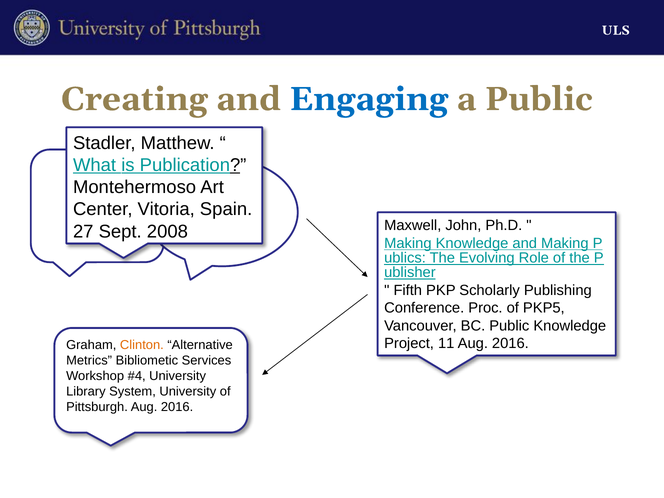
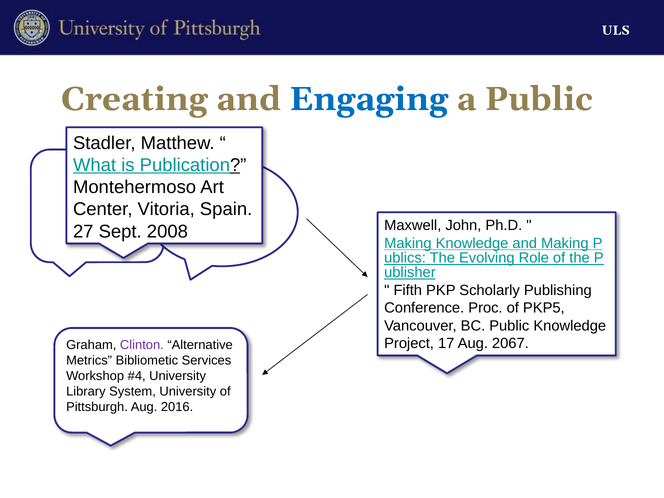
11: 11 -> 17 (446, 343)
2016: 2016 -> 2067 (510, 343)
Clinton colour: orange -> purple (142, 345)
